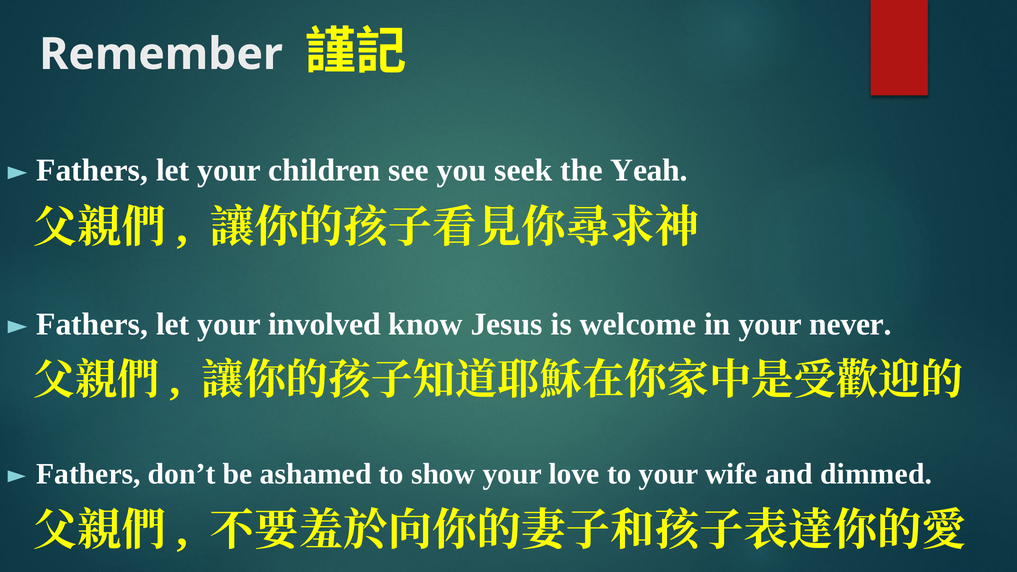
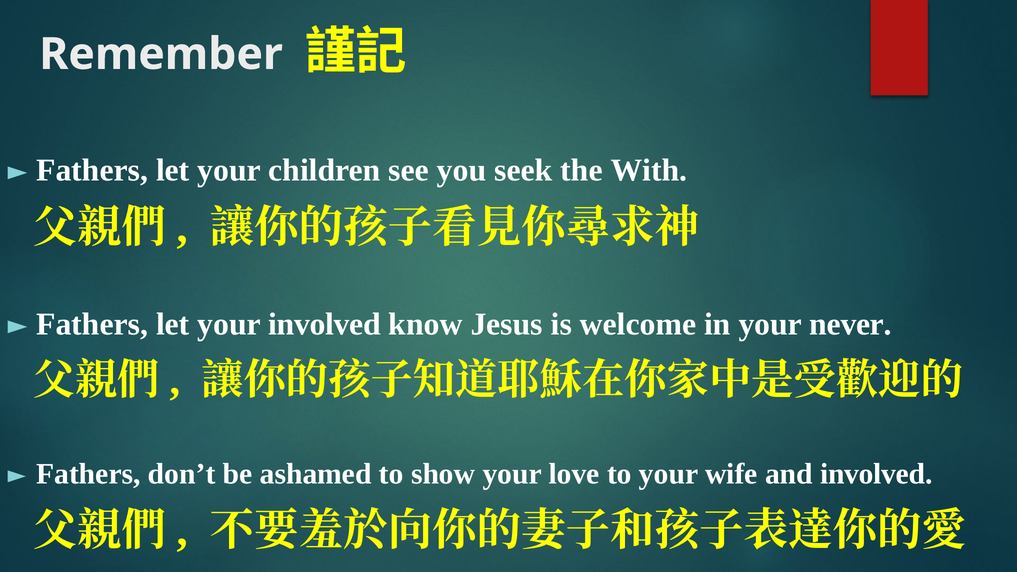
Yeah: Yeah -> With (649, 171)
and dimmed: dimmed -> involved (876, 474)
